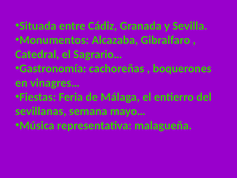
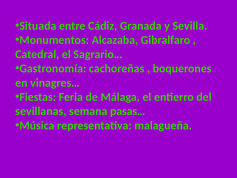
mayo…: mayo… -> pasas… (128, 111)
